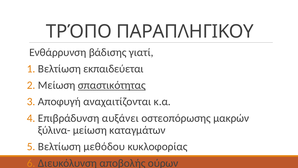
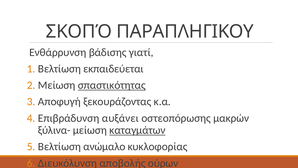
ΤΡΌΠΟ: ΤΡΌΠΟ -> ΣΚΟΠΌ (79, 31)
αναχαιτίζονται: αναχαιτίζονται -> ξεκουράζοντας (117, 101)
καταγμάτων underline: none -> present (137, 130)
μεθόδου: μεθόδου -> ανώμαλο (104, 146)
